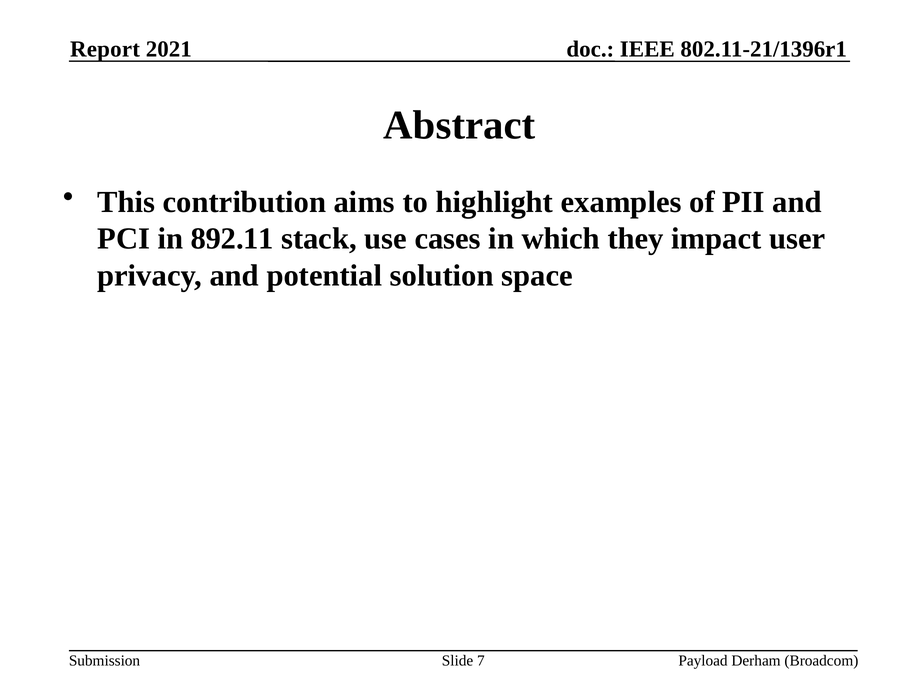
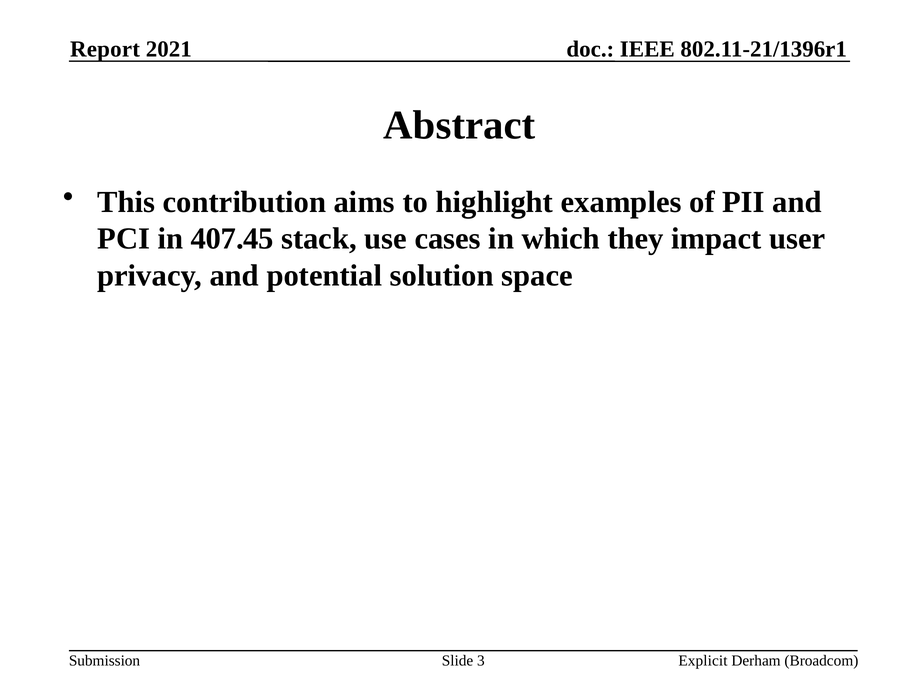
892.11: 892.11 -> 407.45 (232, 239)
7: 7 -> 3 (481, 661)
Payload: Payload -> Explicit (703, 661)
